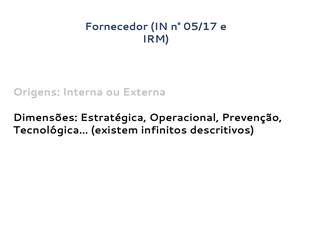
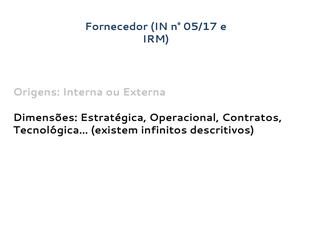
Prevenção: Prevenção -> Contratos (252, 118)
